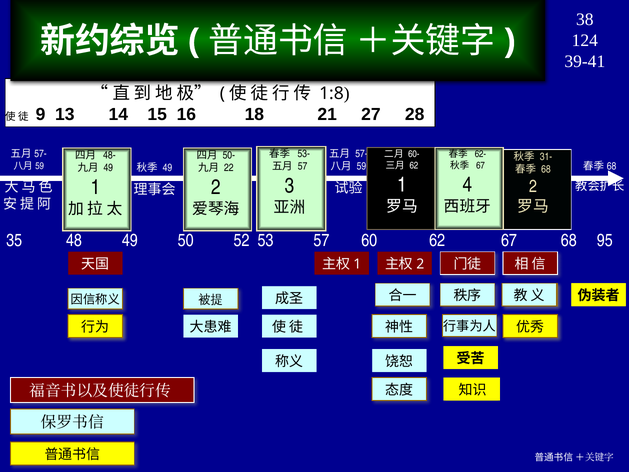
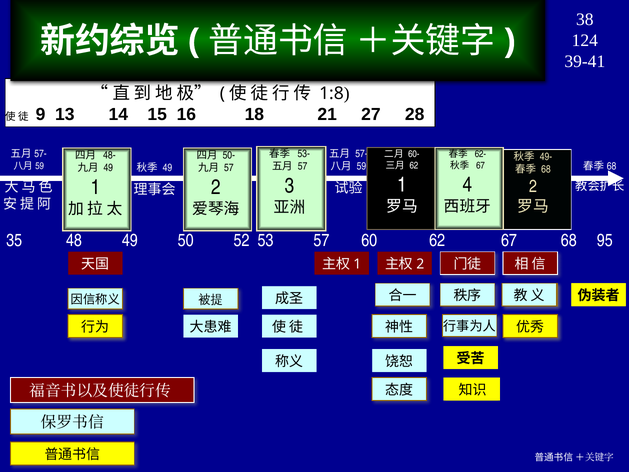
31-: 31- -> 49- (546, 157)
22: 22 -> 57 (229, 168)
